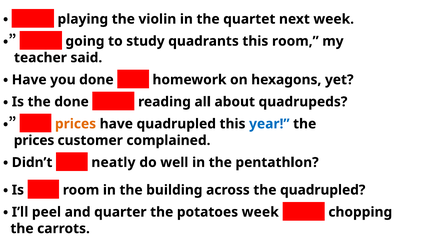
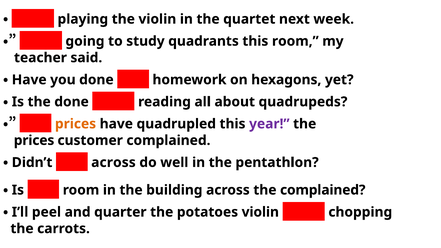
year colour: blue -> purple (269, 124)
your neatly: neatly -> across (113, 162)
the quadrupled: quadrupled -> complained (323, 190)
potatoes week: week -> violin (260, 212)
